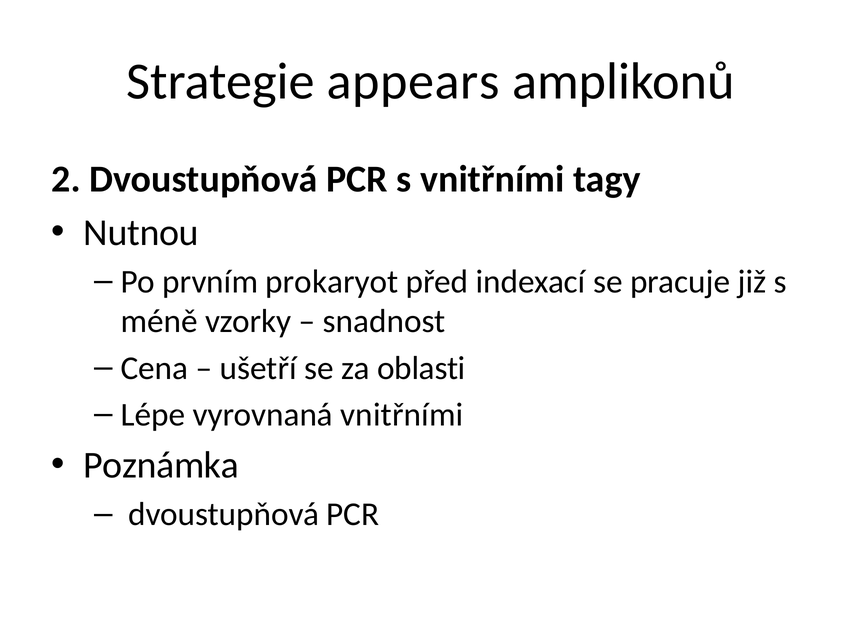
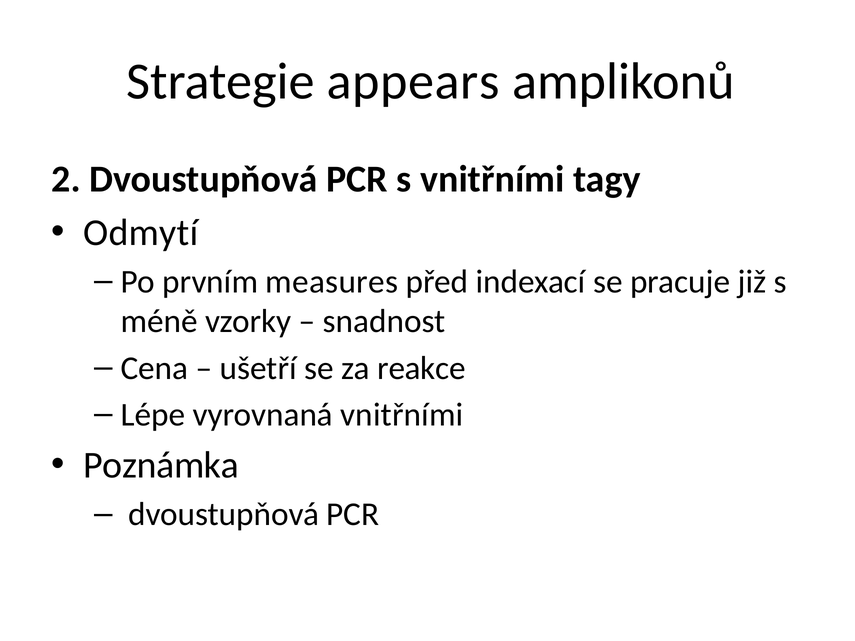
Nutnou: Nutnou -> Odmytí (141, 233)
prokaryot: prokaryot -> measures (332, 282)
oblasti: oblasti -> reakce (421, 368)
